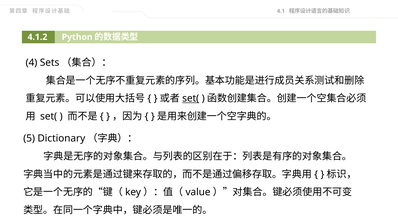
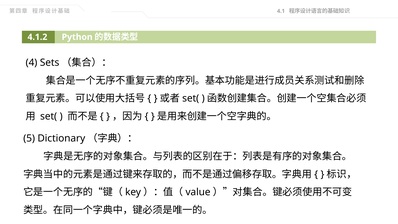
set( underline: present -> none (191, 98)
